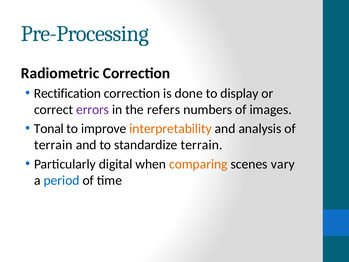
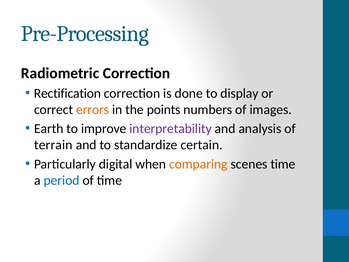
errors colour: purple -> orange (93, 110)
refers: refers -> points (164, 110)
Tonal: Tonal -> Earth (49, 129)
interpretability colour: orange -> purple (171, 129)
standardize terrain: terrain -> certain (202, 145)
scenes vary: vary -> time (283, 164)
